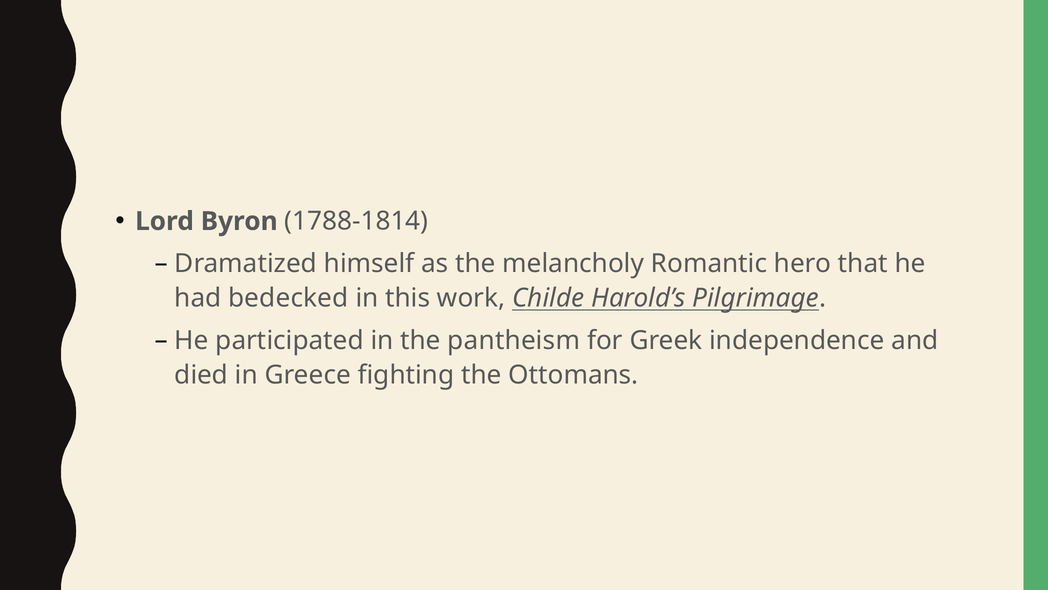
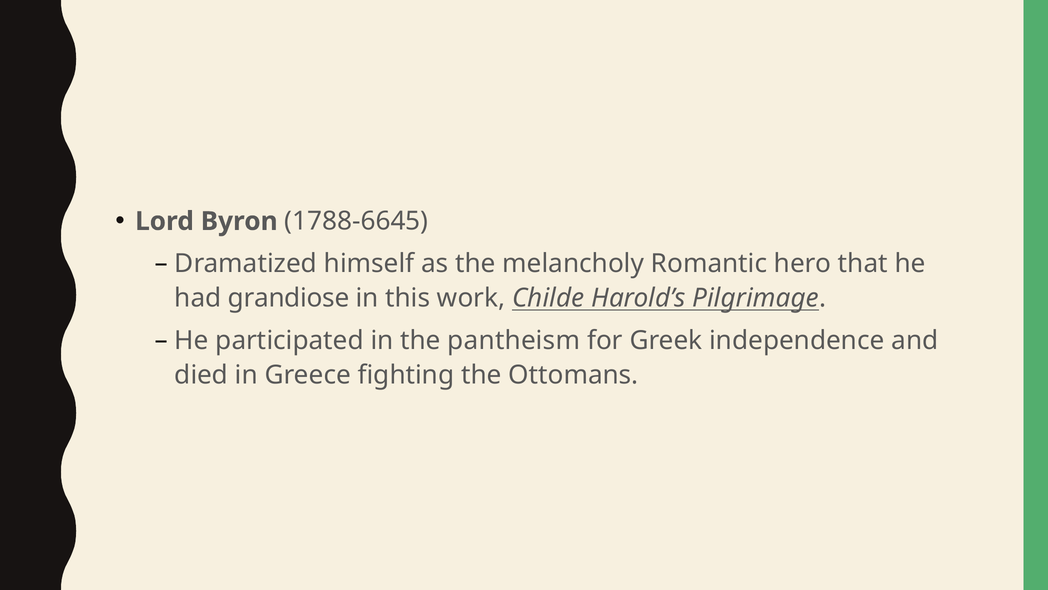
1788-1814: 1788-1814 -> 1788-6645 (356, 221)
bedecked: bedecked -> grandiose (289, 298)
